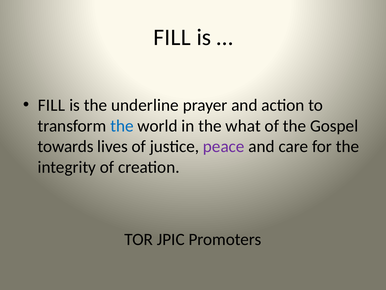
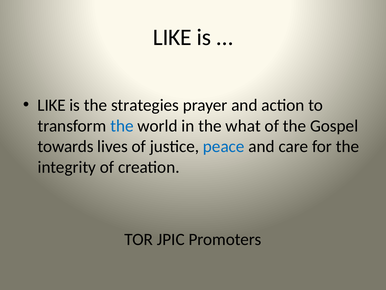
FILL: FILL -> LIKE (172, 37)
FILL: FILL -> LIKE (52, 105)
underline: underline -> strategies (145, 105)
peace colour: purple -> blue (224, 146)
